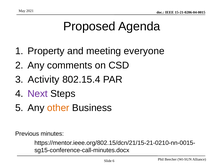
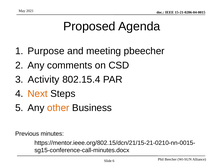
Property: Property -> Purpose (46, 51)
everyone: everyone -> pbeecher (144, 51)
Next colour: purple -> orange (38, 94)
